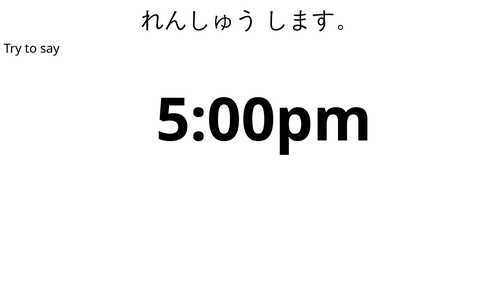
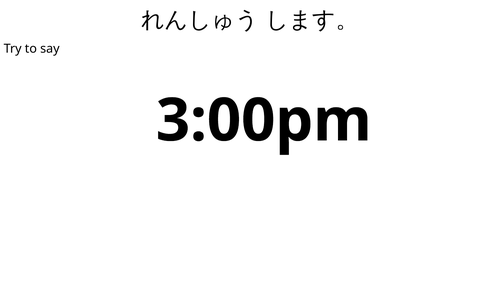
5:00pm: 5:00pm -> 3:00pm (264, 121)
